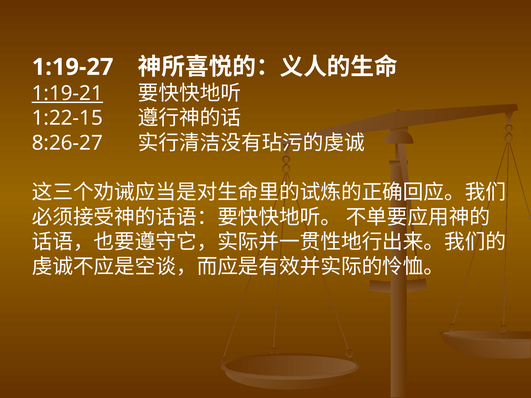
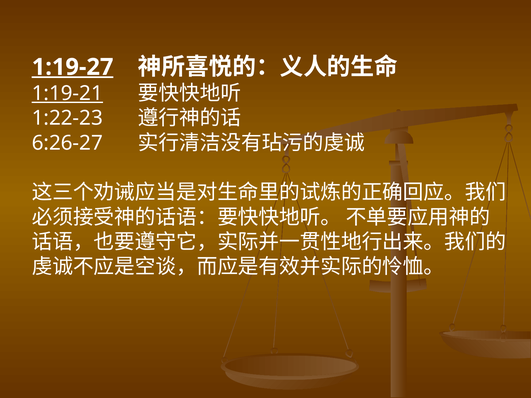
1:19-27 underline: none -> present (73, 67)
1:22-15: 1:22-15 -> 1:22-23 (67, 118)
8:26-27: 8:26-27 -> 6:26-27 (67, 143)
